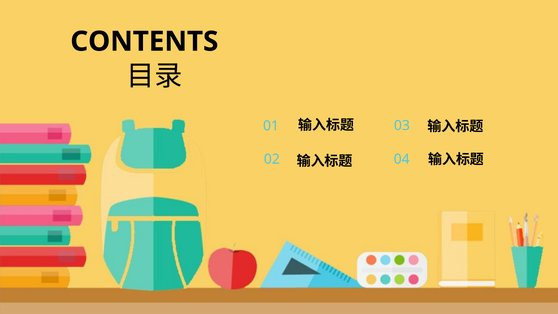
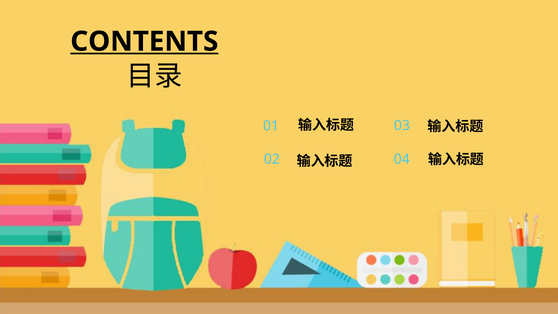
CONTENTS underline: none -> present (144, 41)
